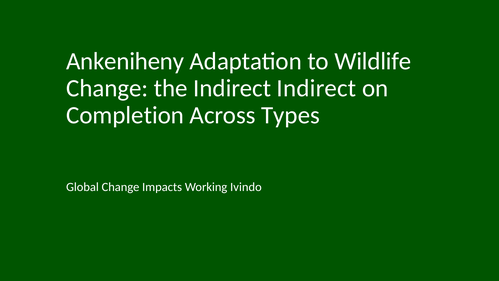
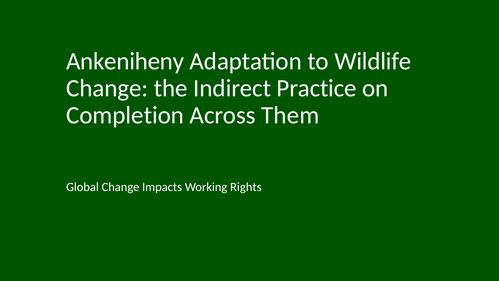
Indirect Indirect: Indirect -> Practice (317, 88)
Types: Types -> Them (290, 115)
Ivindo: Ivindo -> Rights (246, 187)
